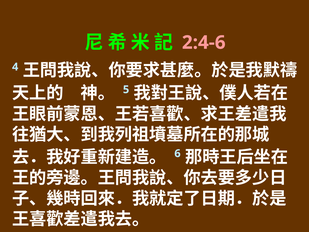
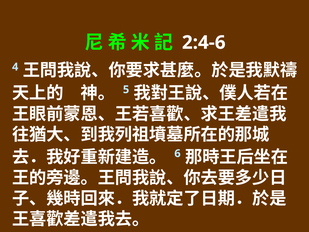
2:4-6 colour: pink -> white (204, 42)
